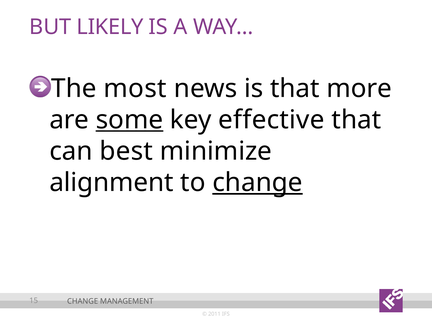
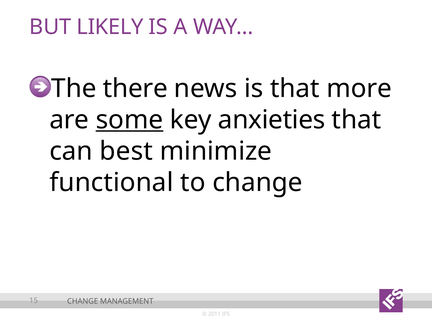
most: most -> there (135, 88)
effective: effective -> anxieties (272, 120)
alignment: alignment -> functional (111, 183)
change underline: present -> none (257, 183)
